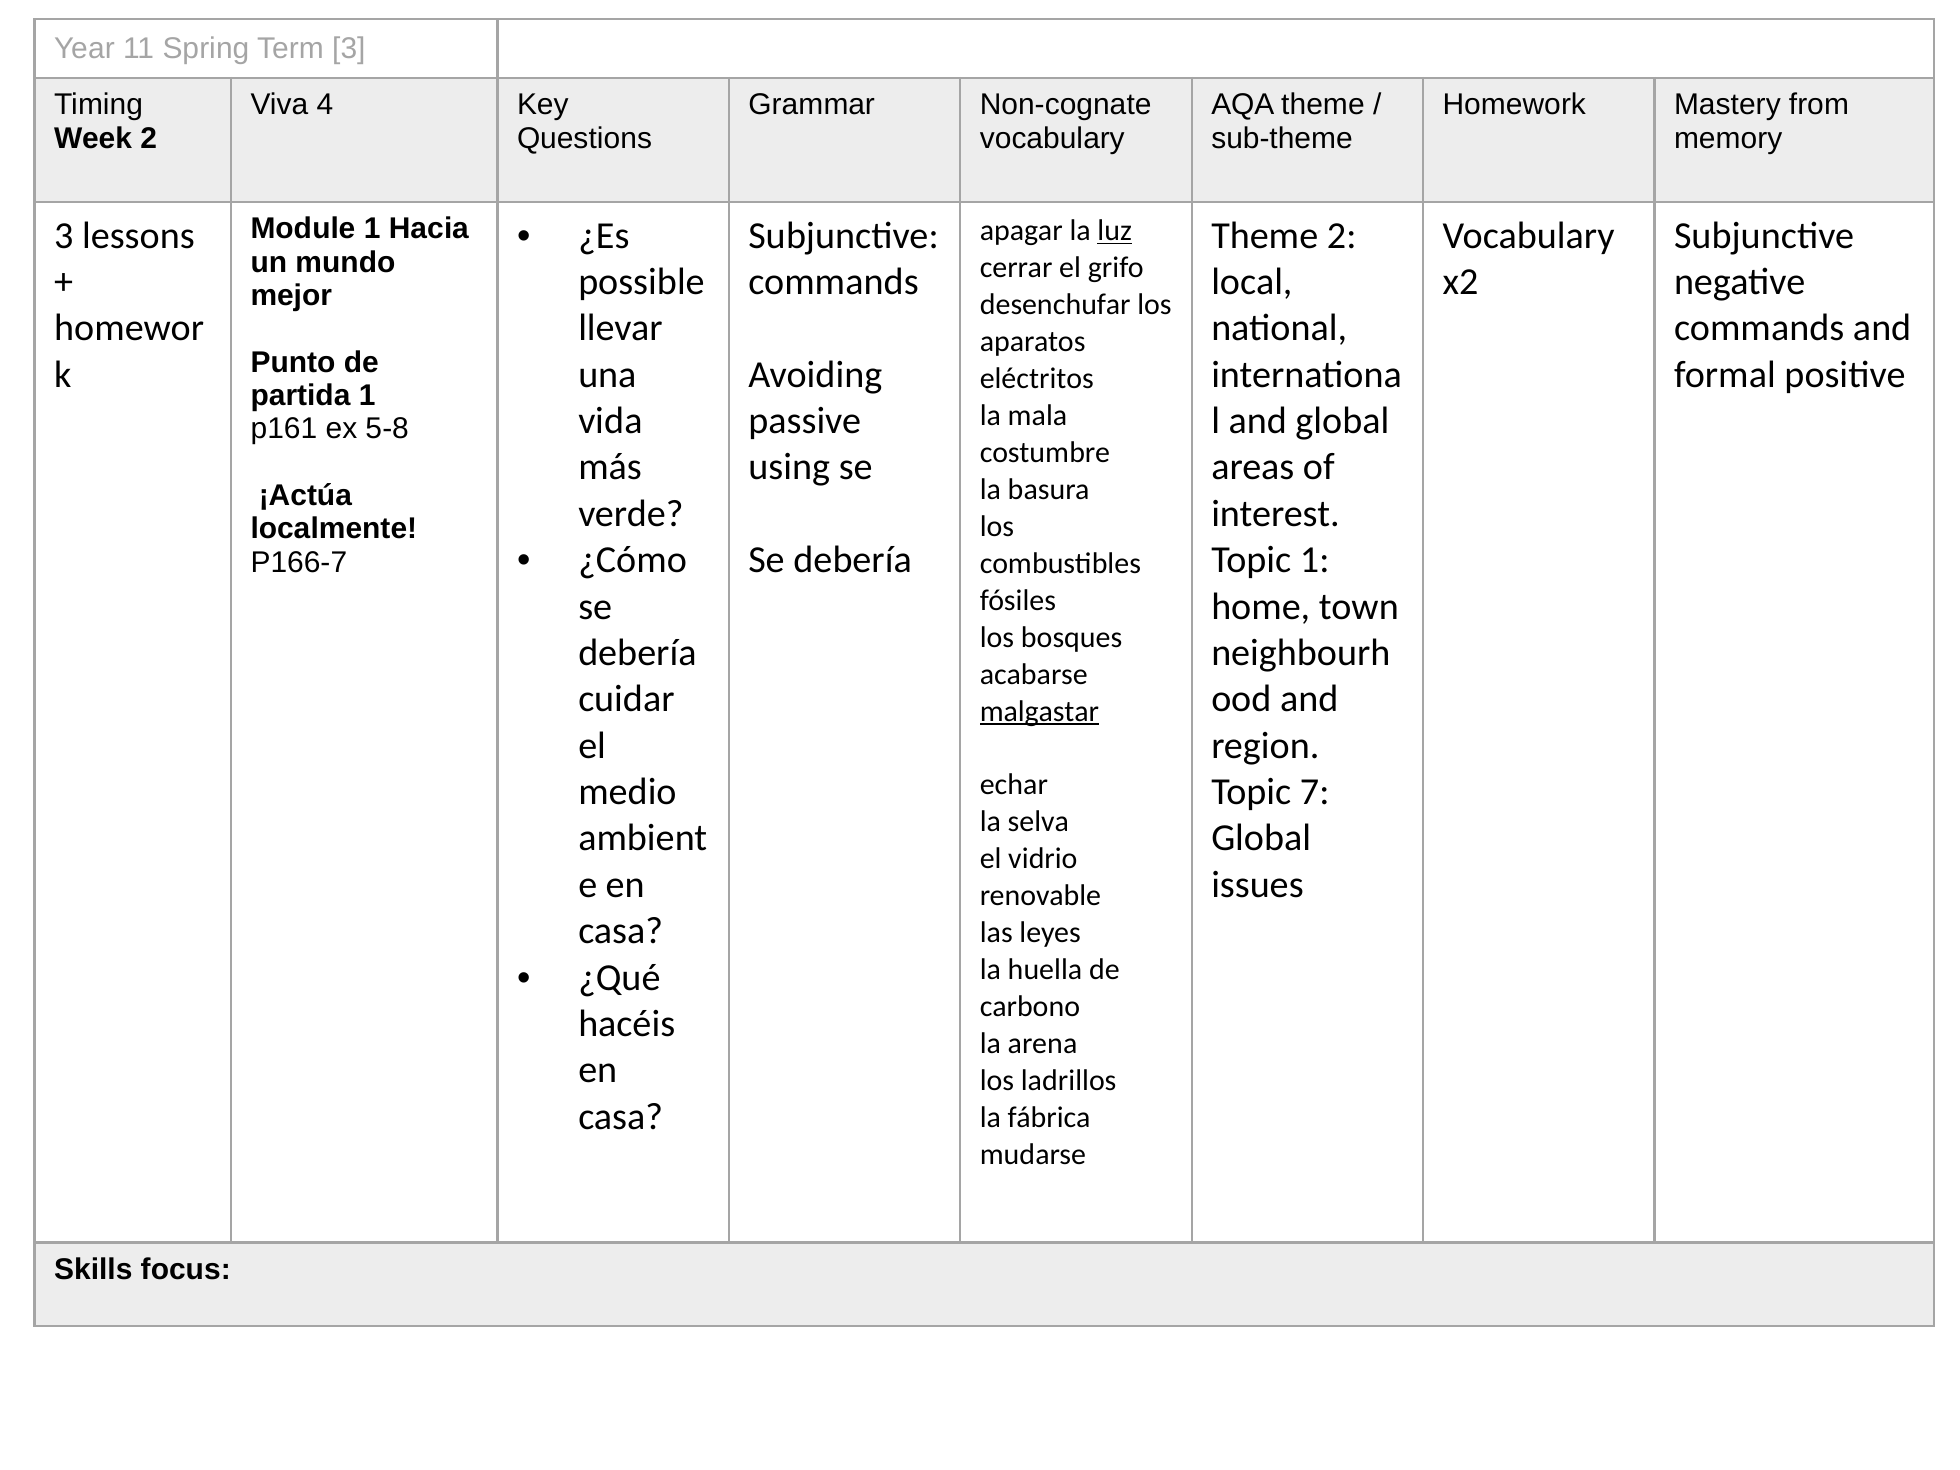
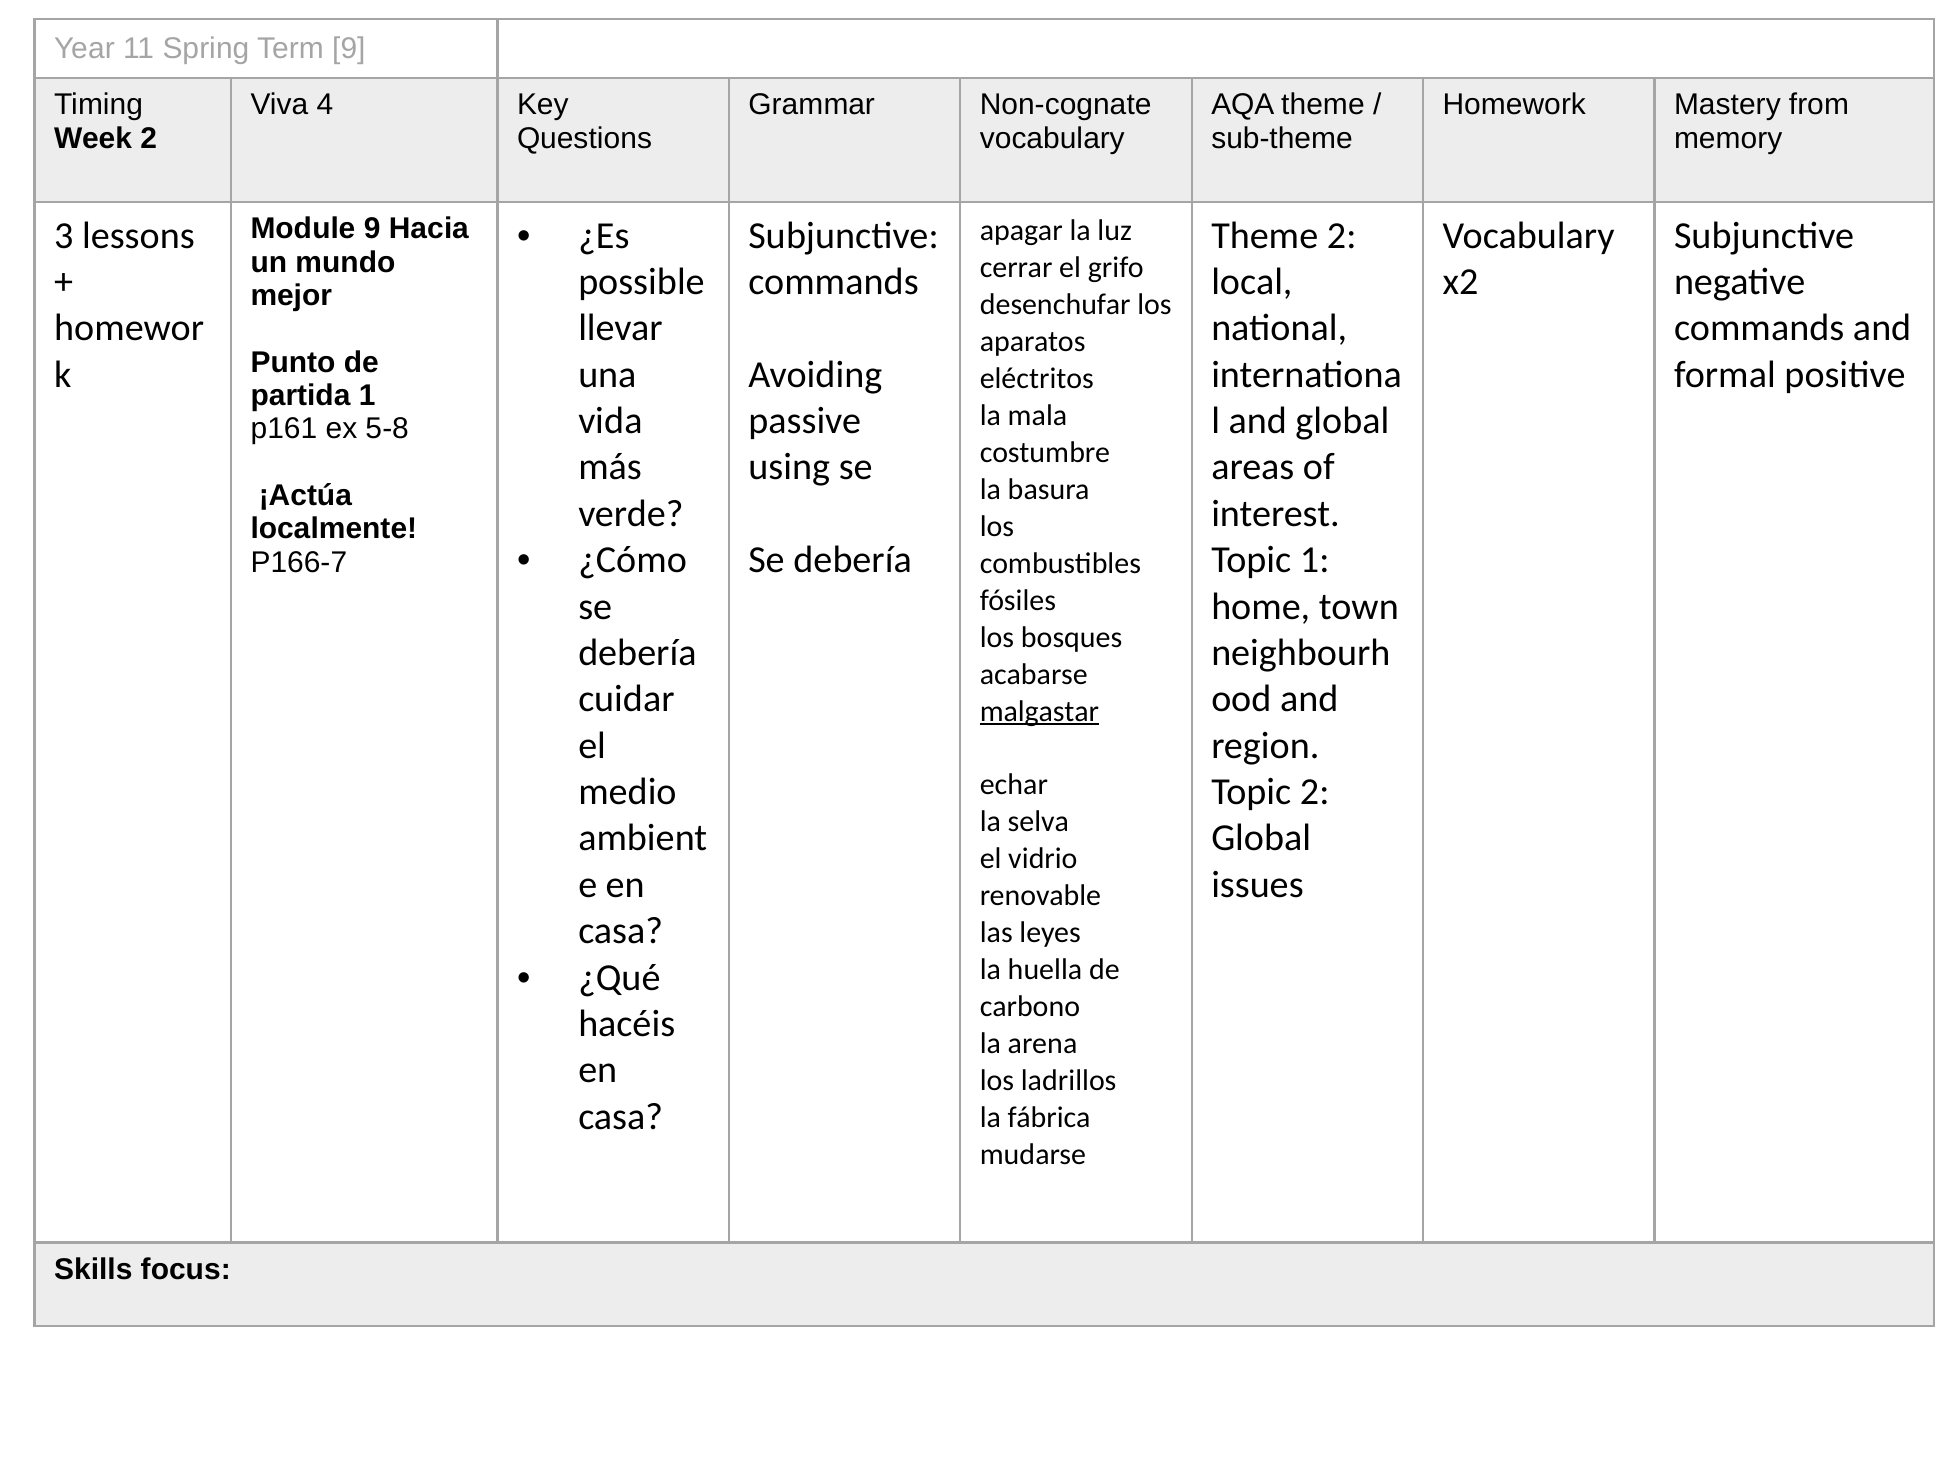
Term 3: 3 -> 9 (349, 49)
Module 1: 1 -> 9 (372, 229)
luz underline: present -> none (1115, 231)
Topic 7: 7 -> 2 (1315, 792)
